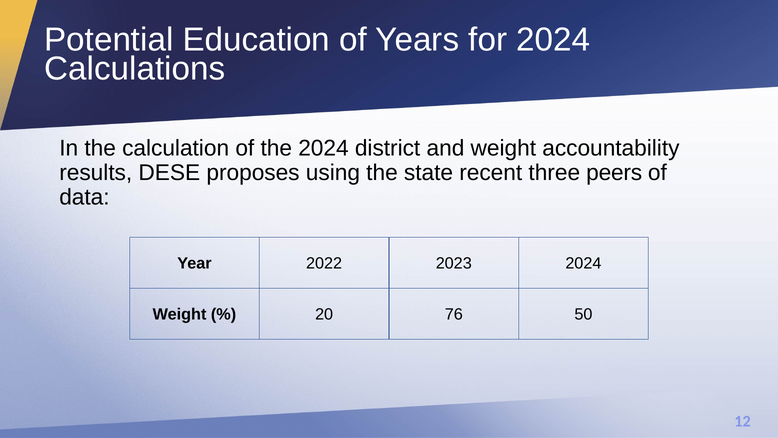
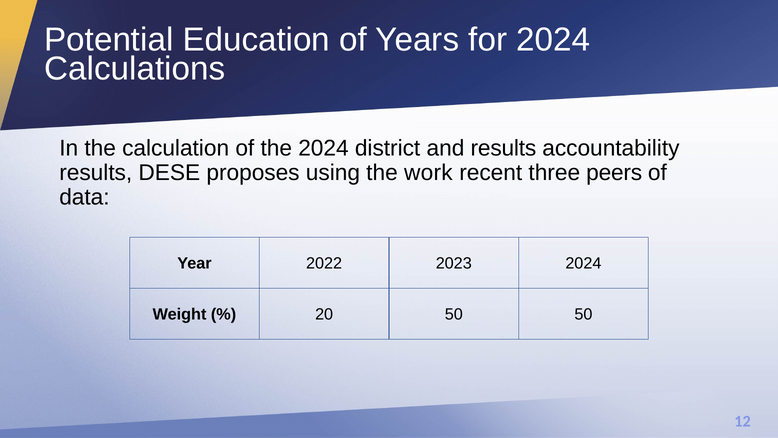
and weight: weight -> results (503, 148)
state: state -> work (428, 173)
20 76: 76 -> 50 (454, 314)
